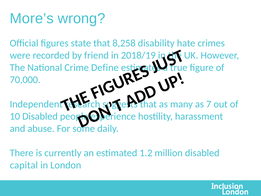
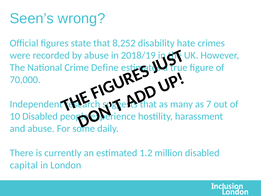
More’s: More’s -> Seen’s (32, 18)
8,258: 8,258 -> 8,252 (124, 43)
by friend: friend -> abuse (96, 55)
